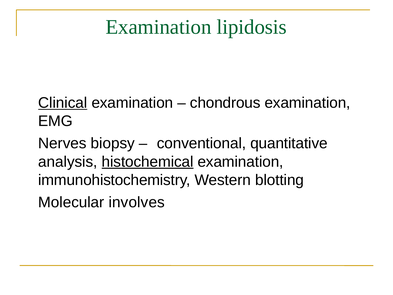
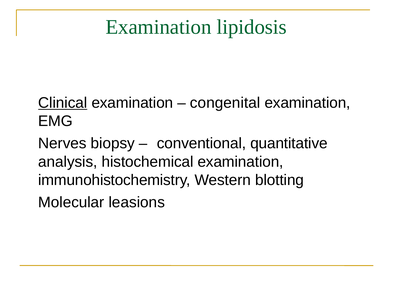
chondrous: chondrous -> congenital (225, 103)
histochemical underline: present -> none (148, 162)
involves: involves -> leasions (137, 202)
